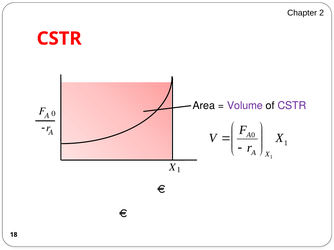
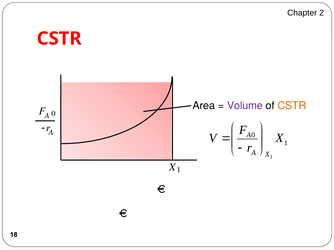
CSTR colour: purple -> orange (292, 106)
